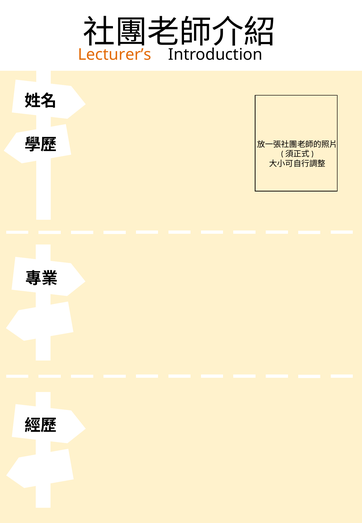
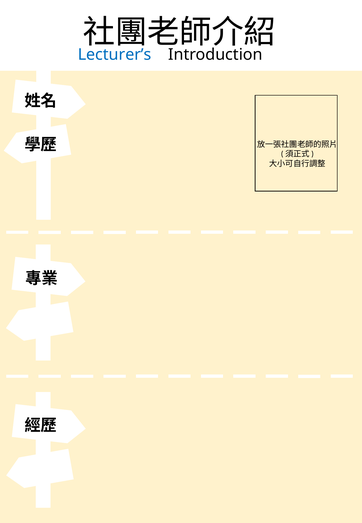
Lecturer’s colour: orange -> blue (115, 55)
